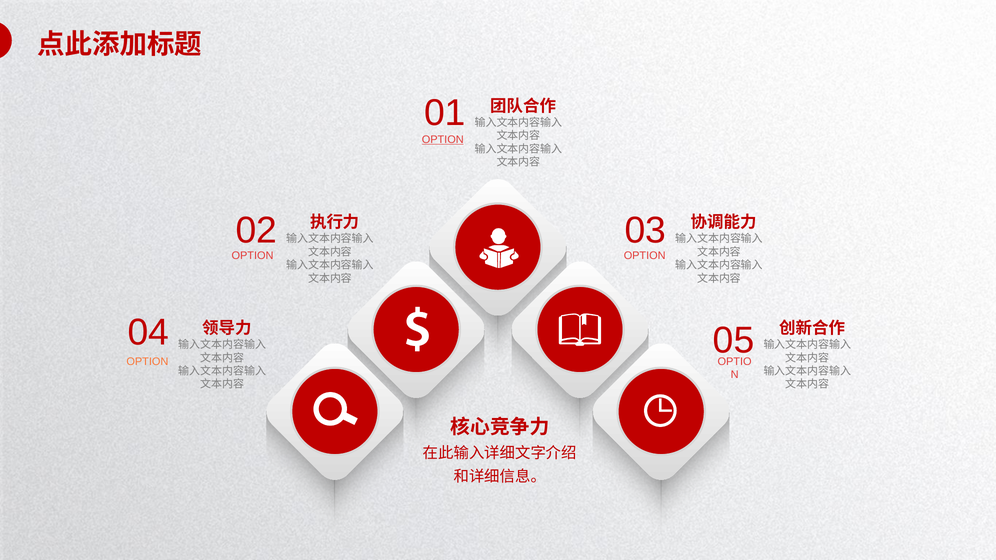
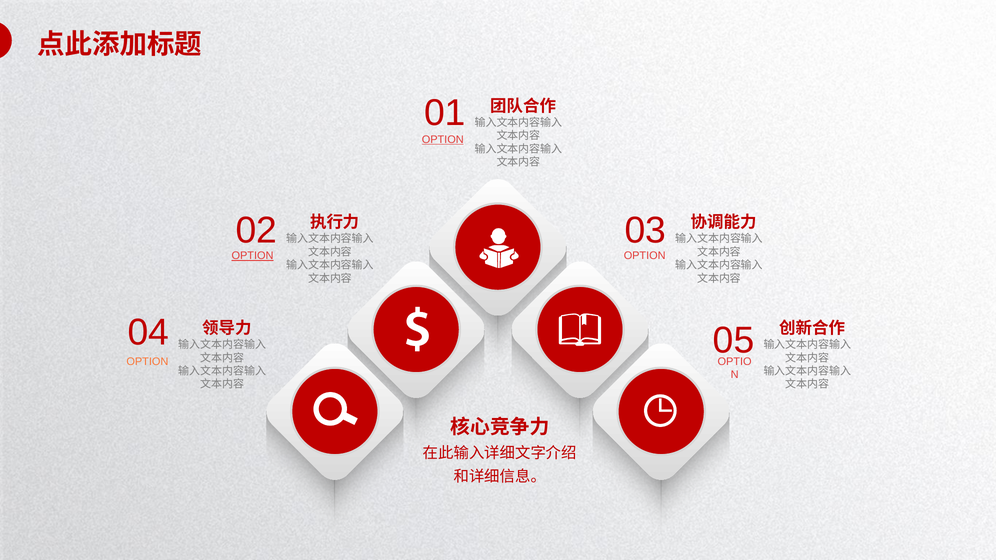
OPTION underline: none -> present (253, 256)
